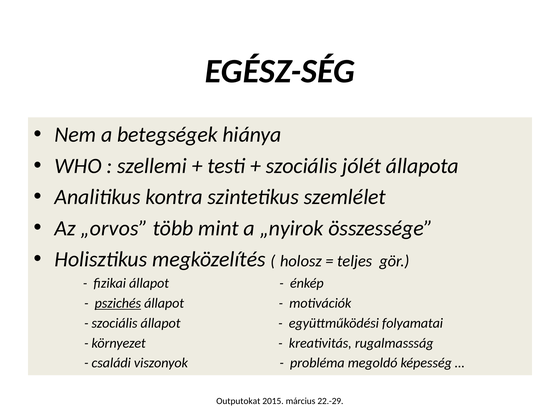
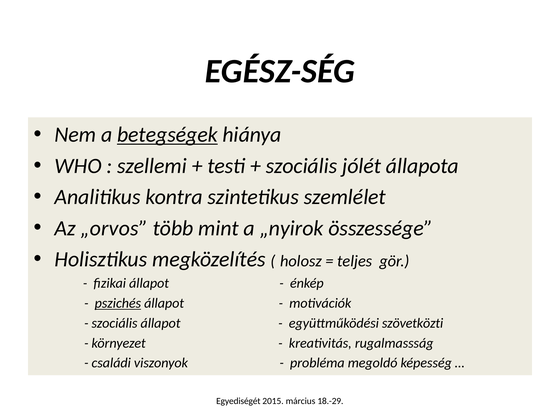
betegségek underline: none -> present (167, 135)
folyamatai: folyamatai -> szövetközti (413, 323)
Outputokat: Outputokat -> Egyediségét (238, 401)
22.-29: 22.-29 -> 18.-29 (330, 401)
